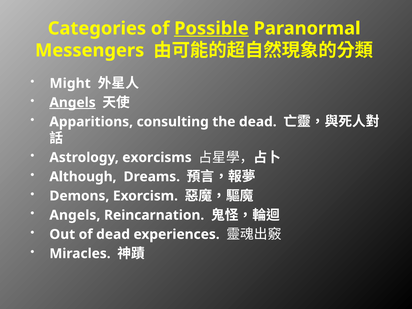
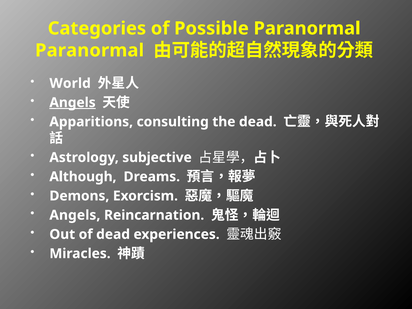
Possible underline: present -> none (211, 28)
Messengers: Messengers -> Paranormal (90, 50)
Might: Might -> World (70, 83)
exorcisms: exorcisms -> subjective (157, 157)
